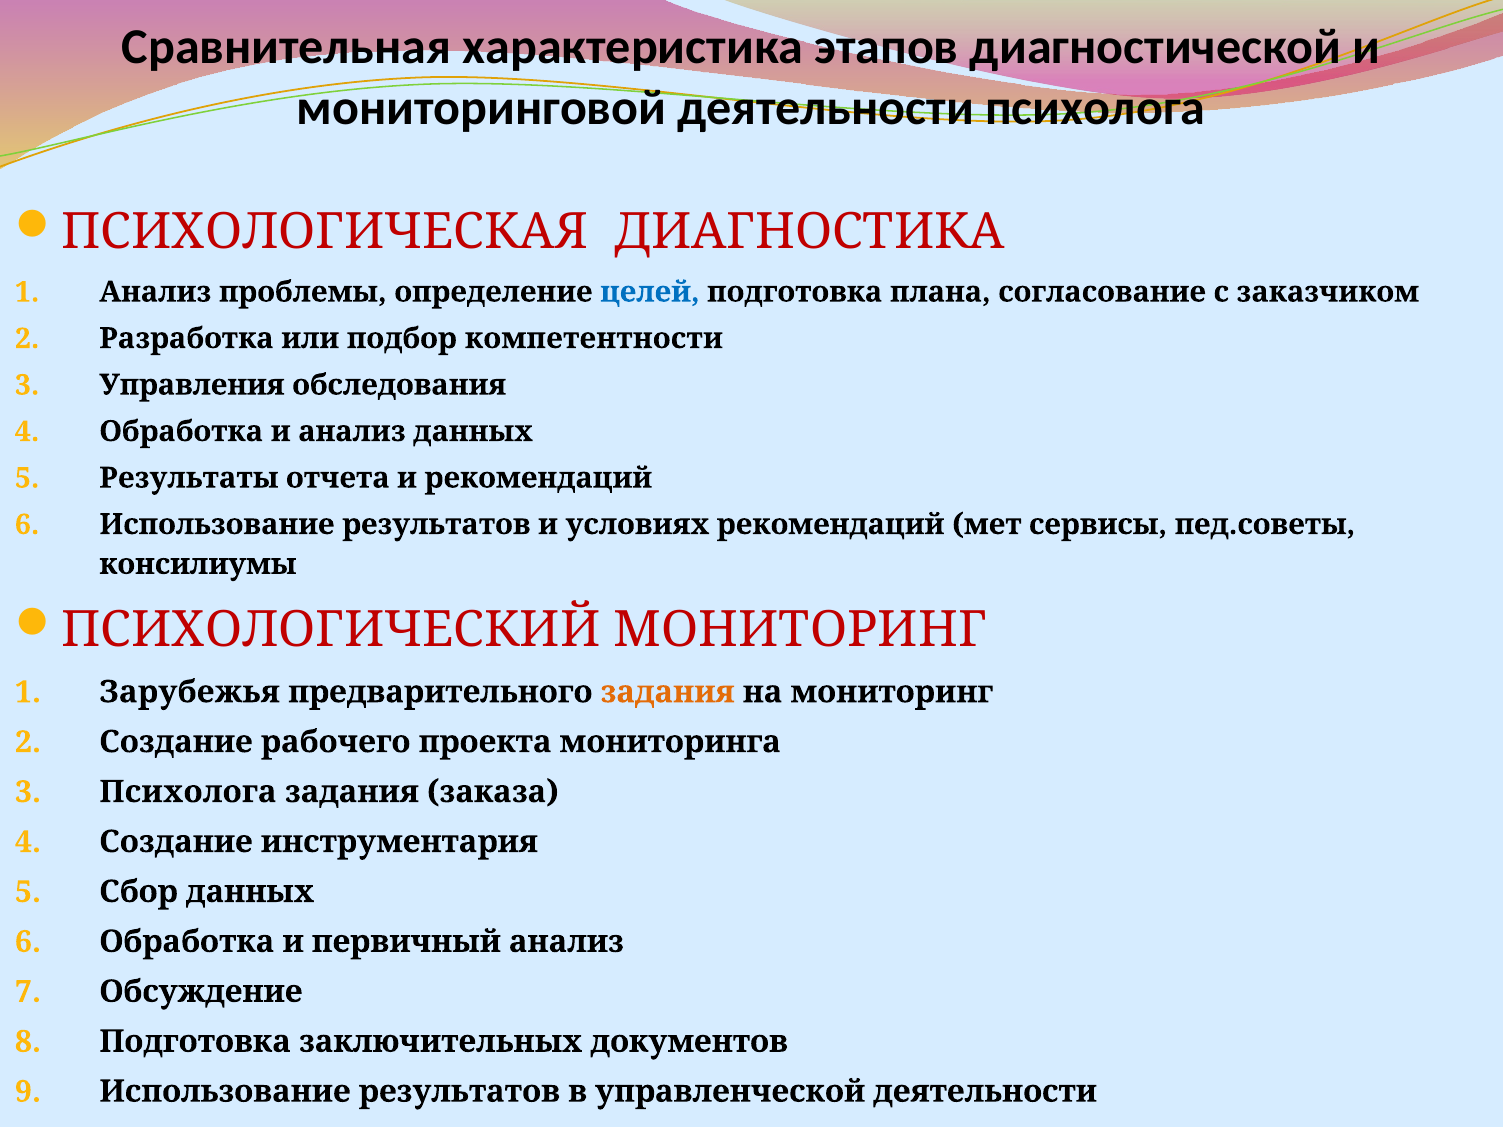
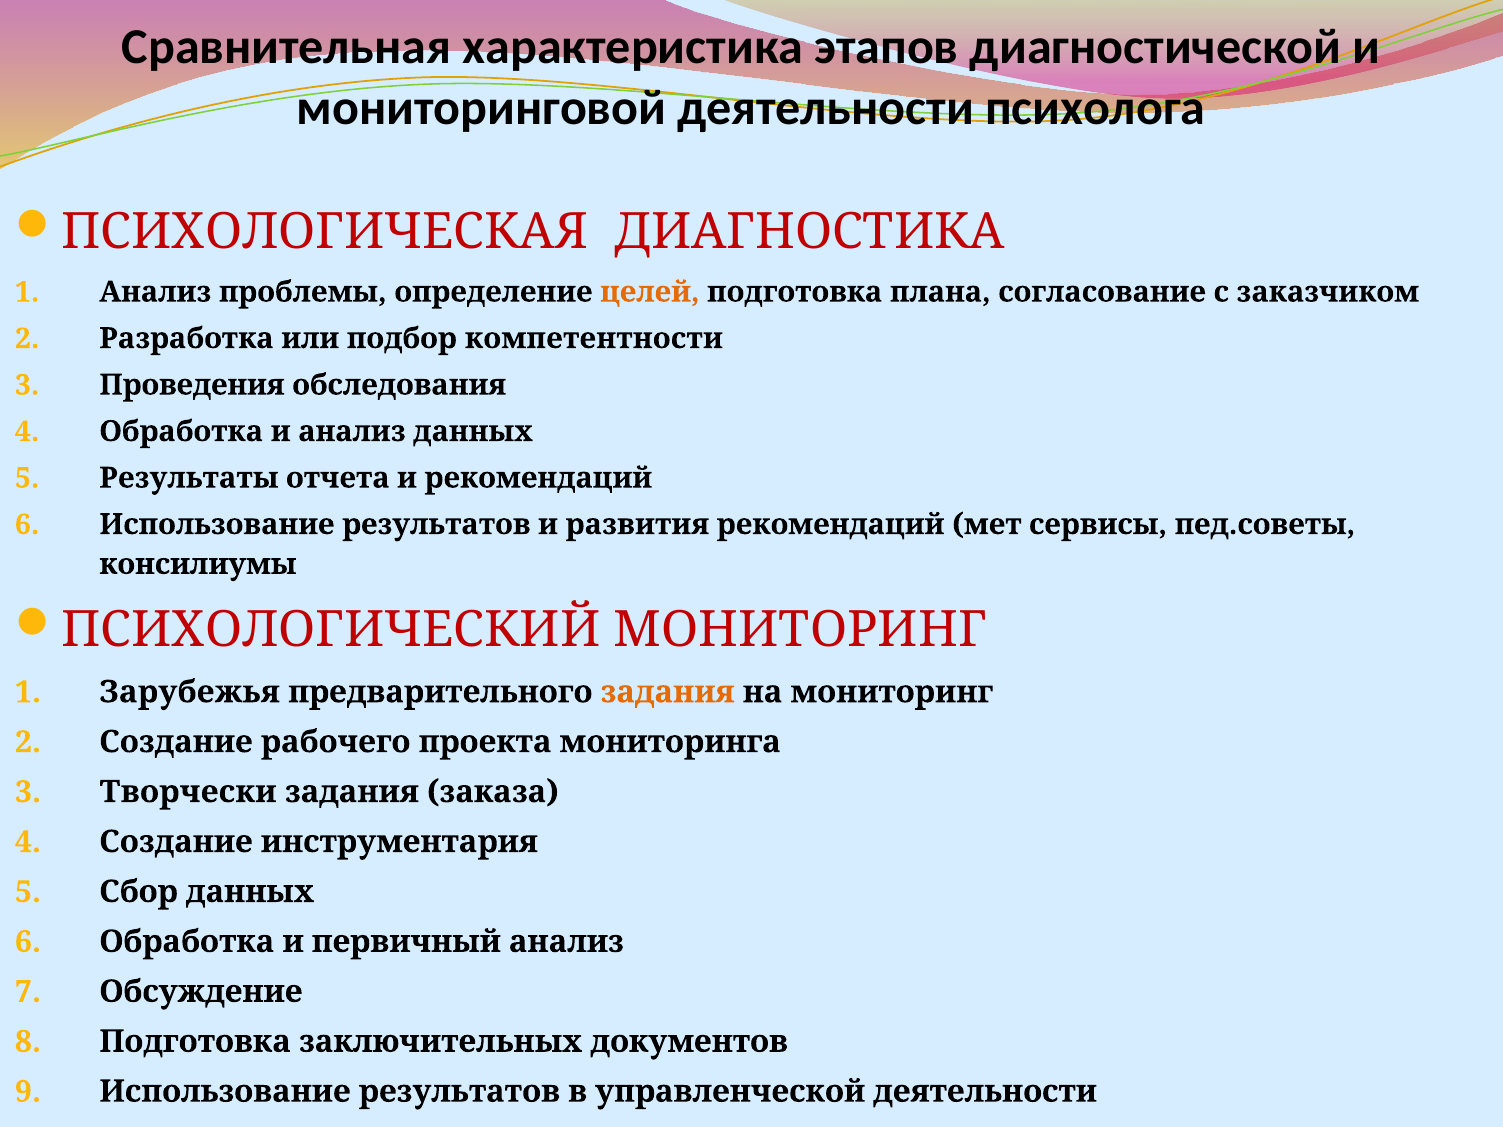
целей colour: blue -> orange (650, 292)
Управления: Управления -> Проведения (192, 385)
условиях: условиях -> развития (637, 525)
Психолога: Психолога -> Творчески (188, 792)
